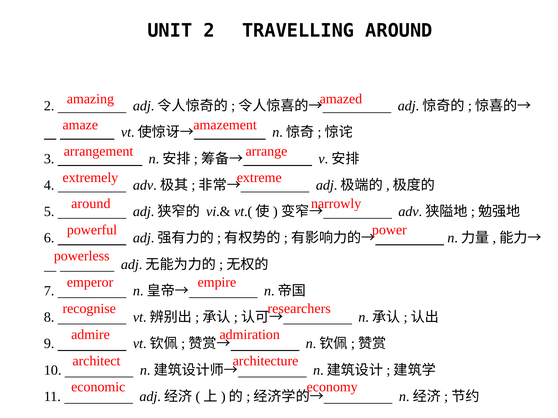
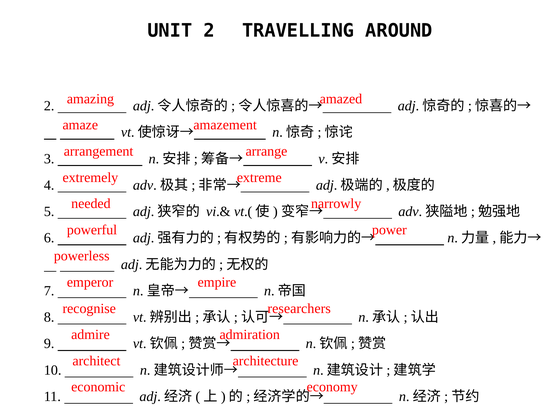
around: around -> needed (91, 203)
